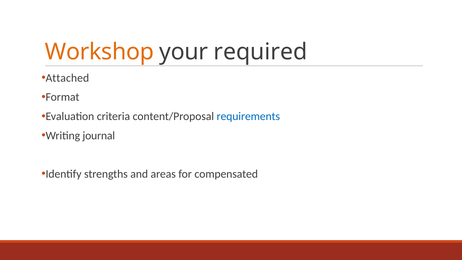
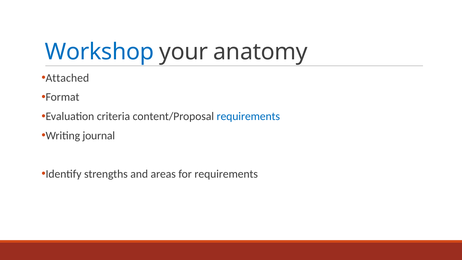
Workshop colour: orange -> blue (99, 52)
required: required -> anatomy (261, 52)
for compensated: compensated -> requirements (226, 174)
